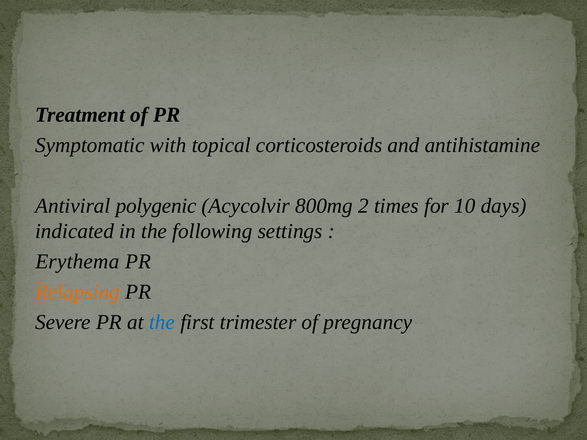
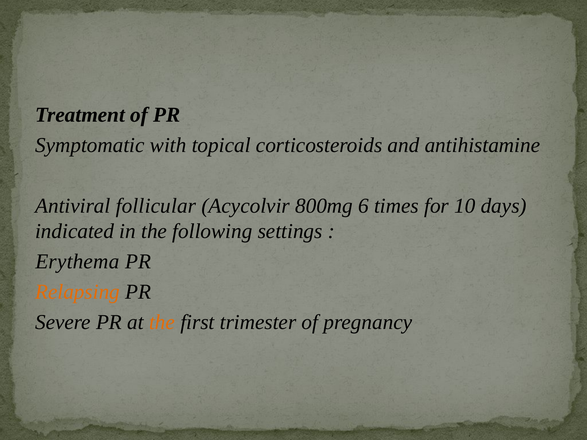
polygenic: polygenic -> follicular (156, 206)
2: 2 -> 6 (363, 206)
the colour: blue -> orange (162, 322)
